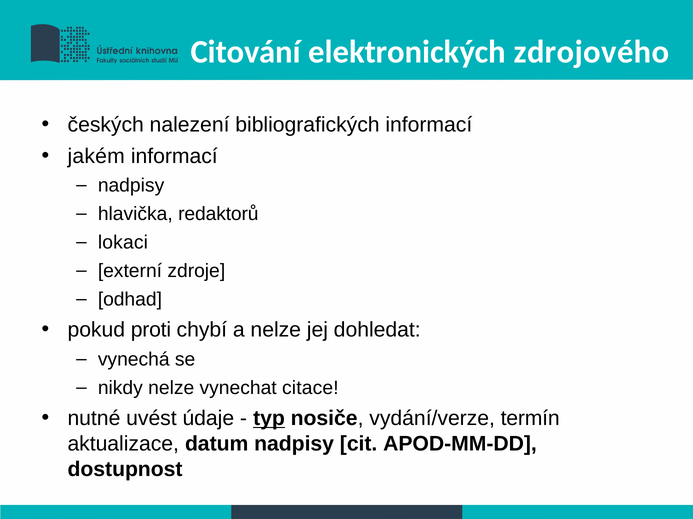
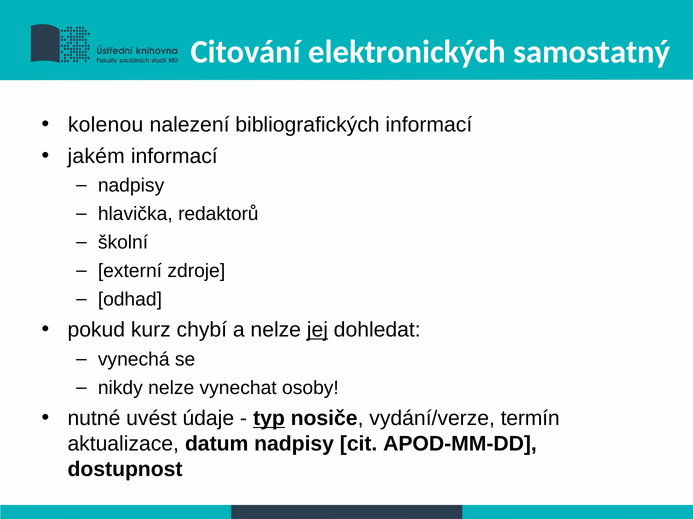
zdrojového: zdrojového -> samostatný (592, 52)
českých: českých -> kolenou (106, 125)
lokaci: lokaci -> školní (123, 243)
proti: proti -> kurz (151, 330)
jej underline: none -> present (317, 330)
citace: citace -> osoby (310, 388)
